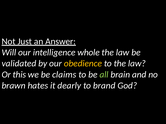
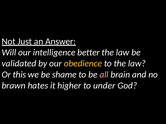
whole: whole -> better (89, 53)
claims: claims -> shame (64, 75)
all colour: light green -> pink (104, 75)
dearly: dearly -> higher (69, 86)
brand: brand -> under (104, 86)
